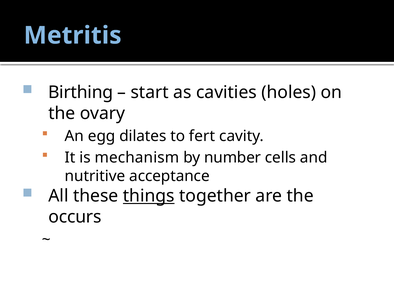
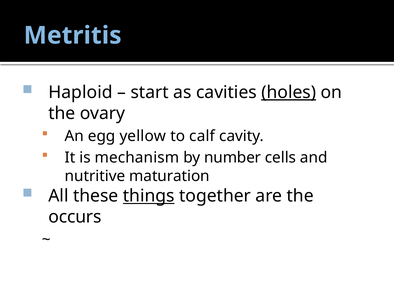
Birthing: Birthing -> Haploid (80, 92)
holes underline: none -> present (289, 92)
dilates: dilates -> yellow (143, 136)
fert: fert -> calf (202, 136)
acceptance: acceptance -> maturation (169, 176)
